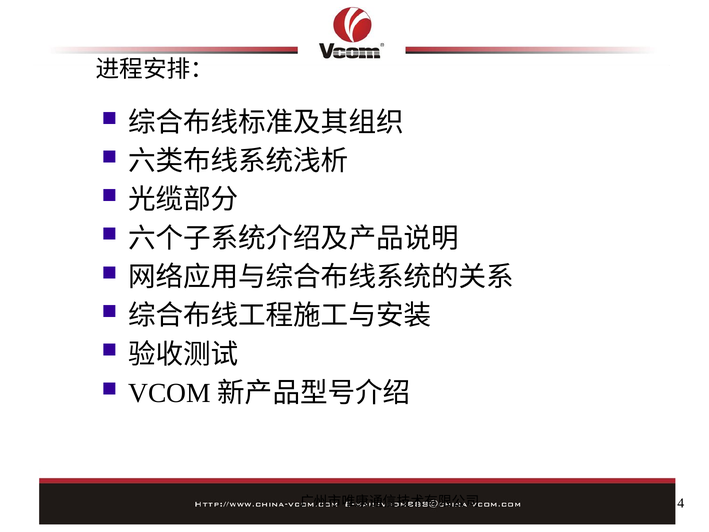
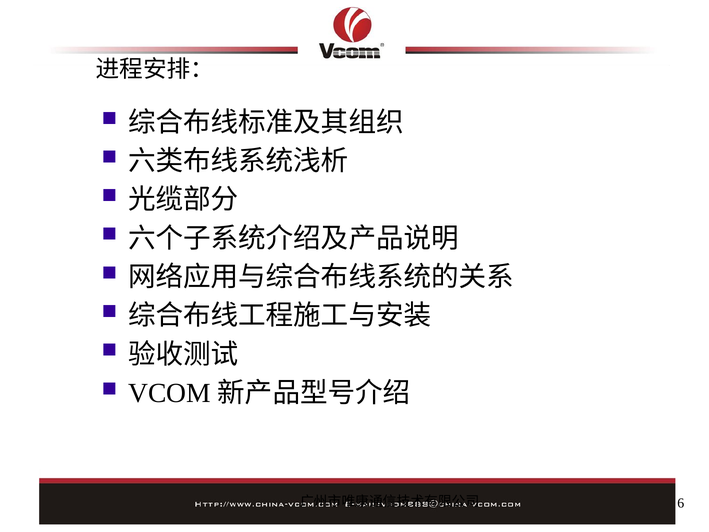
4: 4 -> 6 (681, 503)
